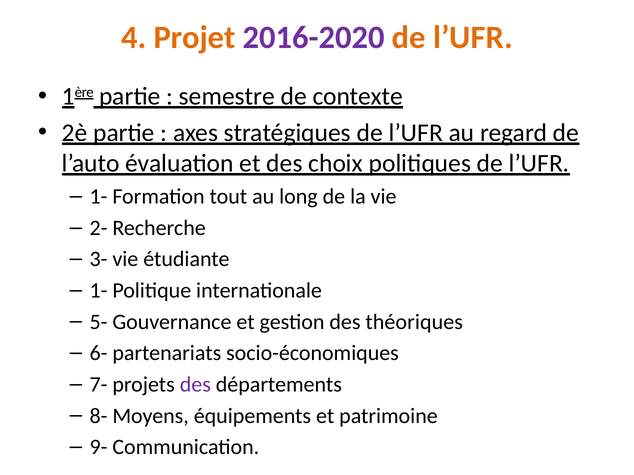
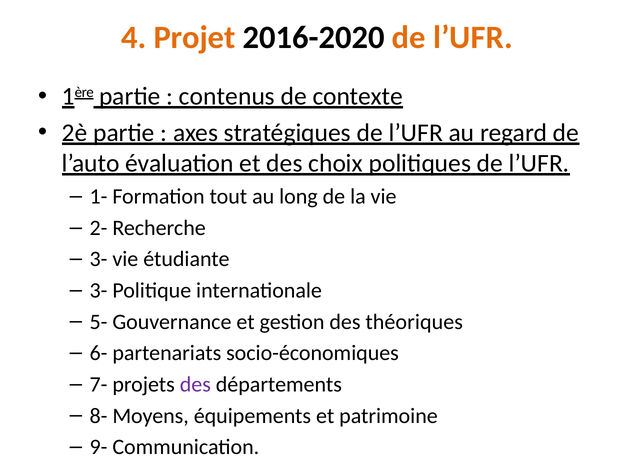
2016-2020 colour: purple -> black (314, 37)
semestre: semestre -> contenus (227, 97)
1-: 1- -> 3- (98, 291)
